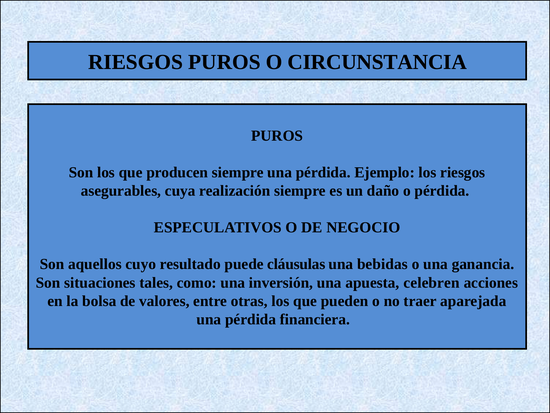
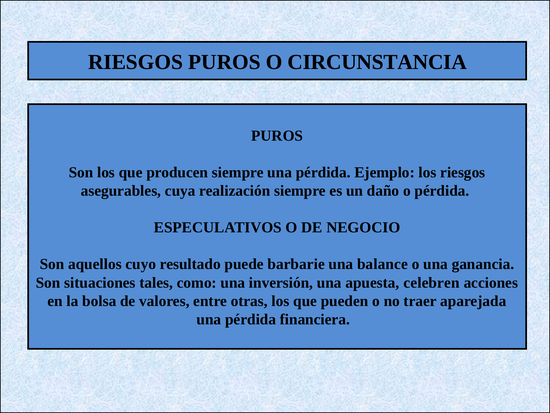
cláusulas: cláusulas -> barbarie (296, 264)
bebidas: bebidas -> balance (382, 264)
